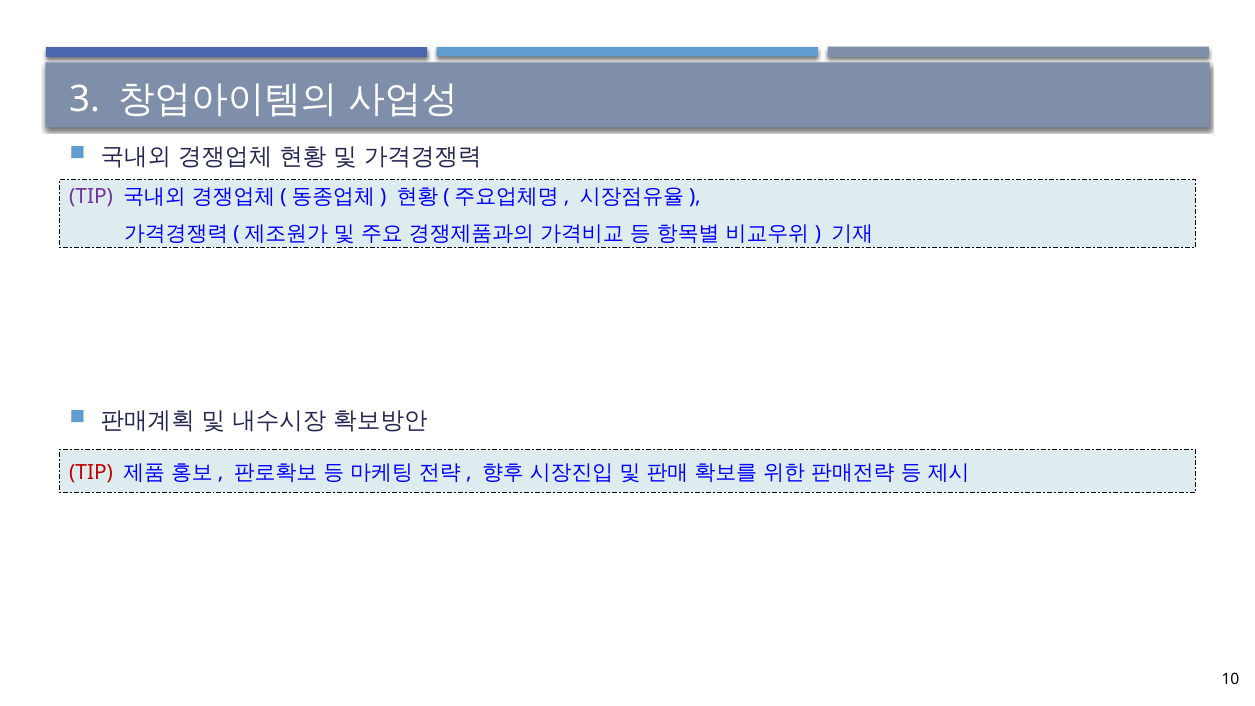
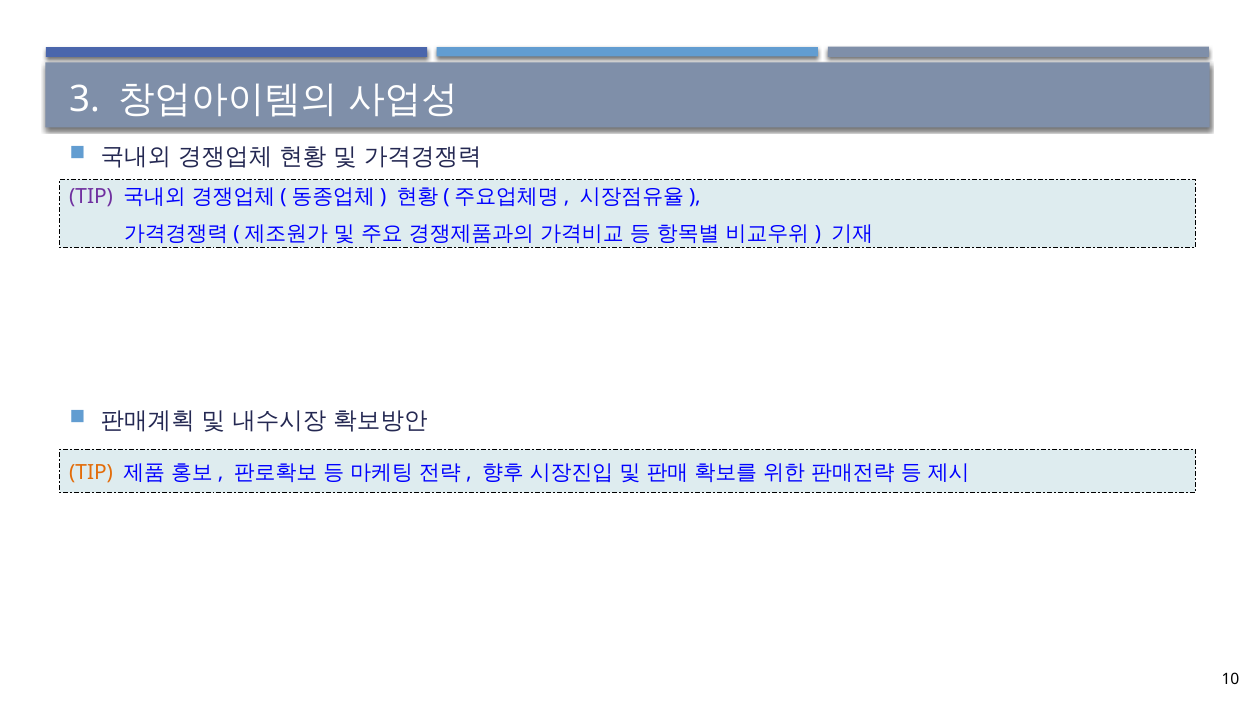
TIP colour: red -> orange (91, 472)
